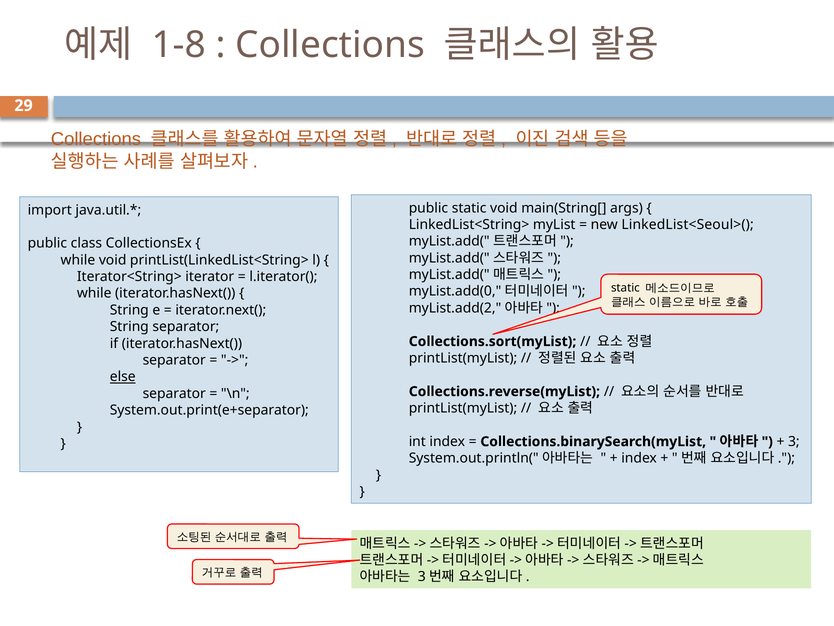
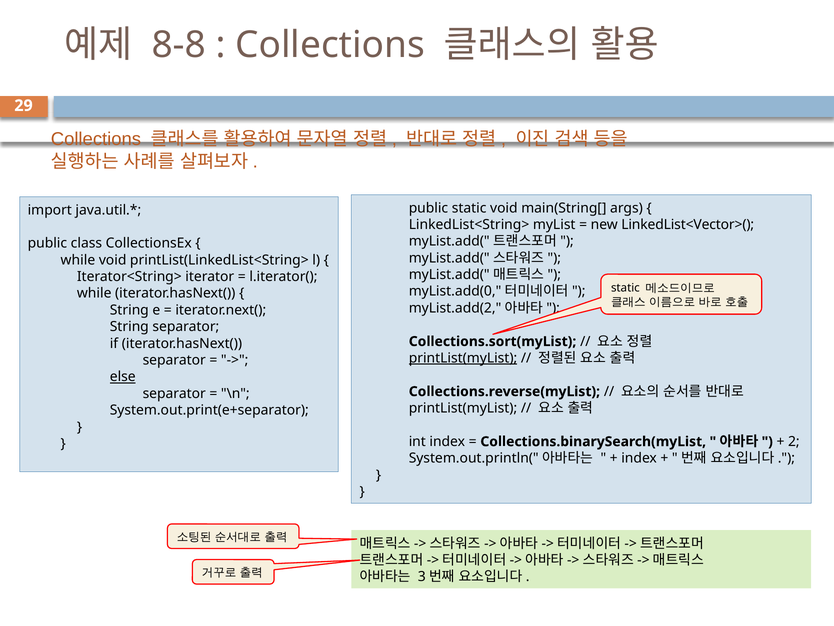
1-8: 1-8 -> 8-8 (179, 45)
LinkedList<Seoul>(: LinkedList<Seoul>( -> LinkedList<Vector>( (688, 224)
printList(myList underline: none -> present (463, 358)
3: 3 -> 2 (794, 441)
